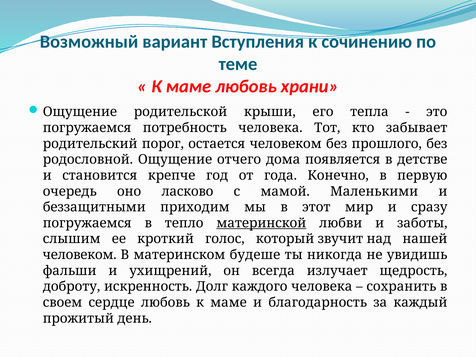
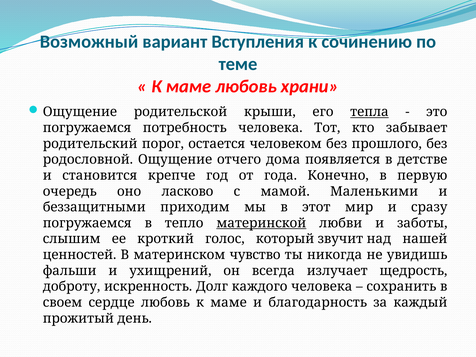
тепла underline: none -> present (369, 112)
человеком: человеком -> ценностей (80, 255)
будеше: будеше -> чувство (255, 255)
